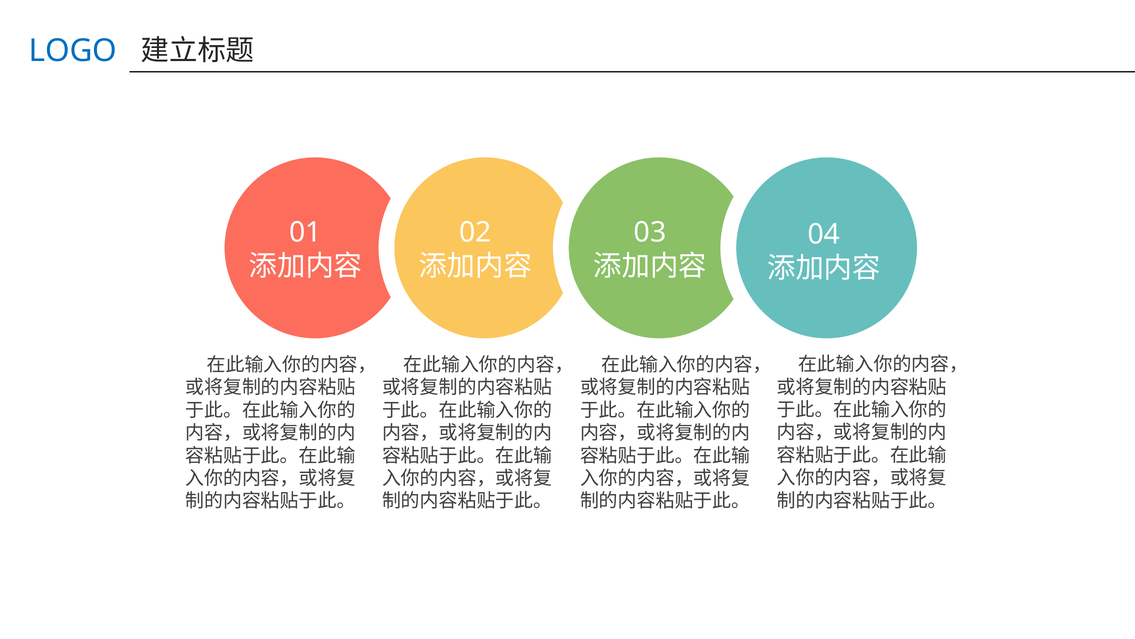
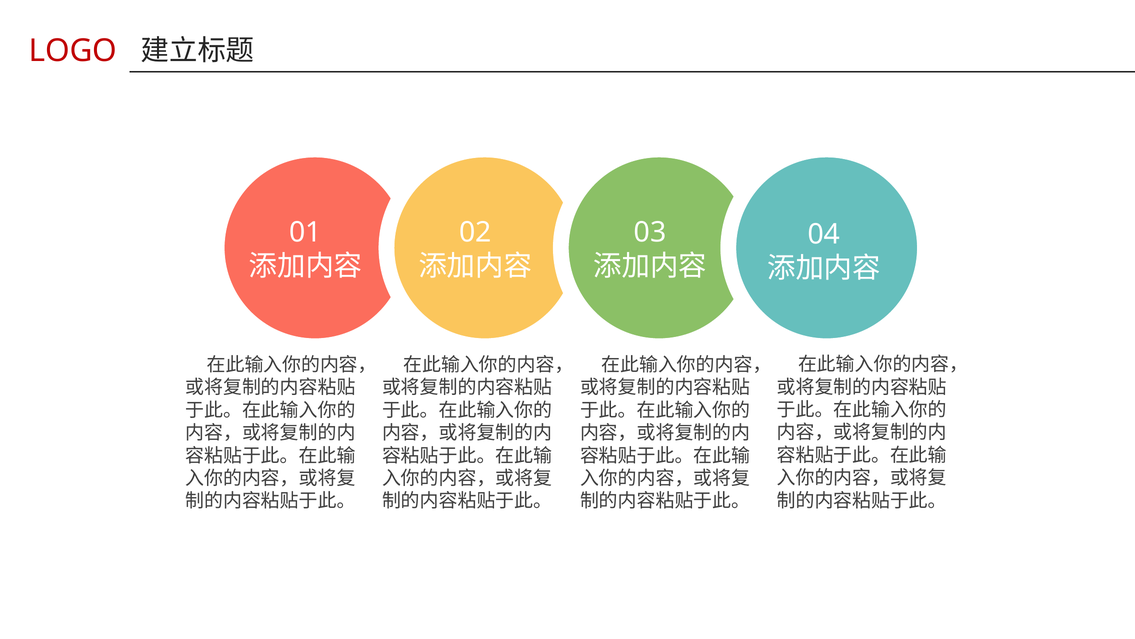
LOGO colour: blue -> red (73, 51)
